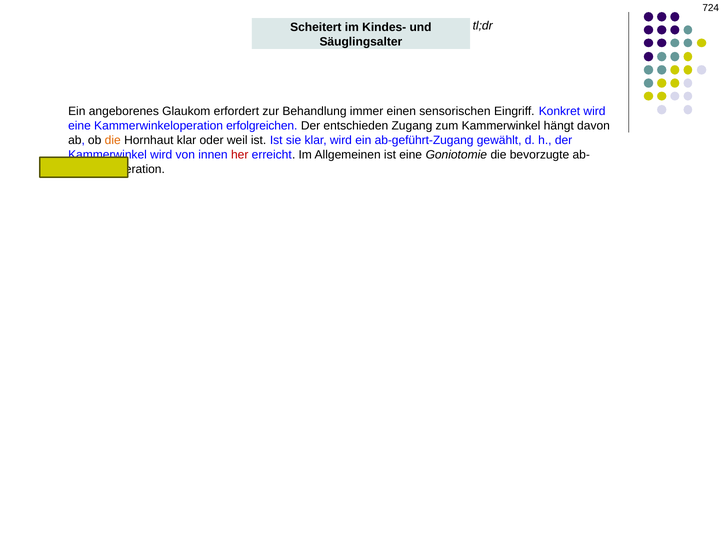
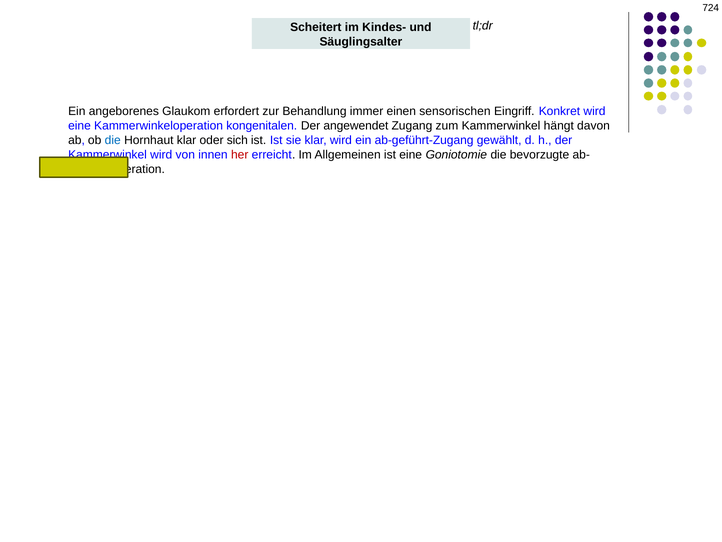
erfolgreichen: erfolgreichen -> kongenitalen (262, 126)
entschieden: entschieden -> angewendet (356, 126)
die colour: orange -> blue (113, 140)
weil: weil -> sich (237, 140)
